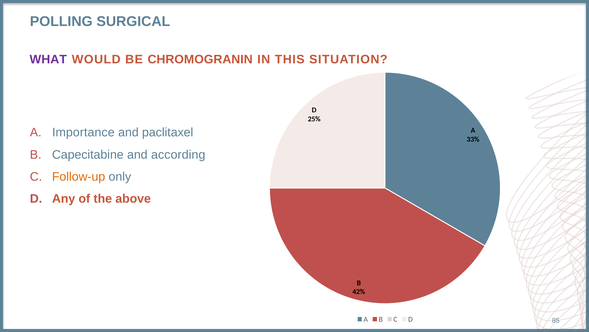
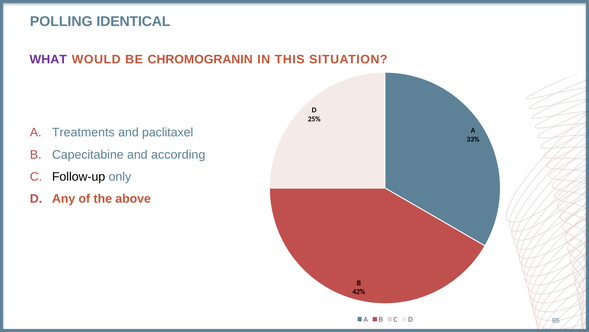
SURGICAL: SURGICAL -> IDENTICAL (133, 21)
Importance: Importance -> Treatments (83, 132)
Follow-up colour: orange -> black (79, 176)
